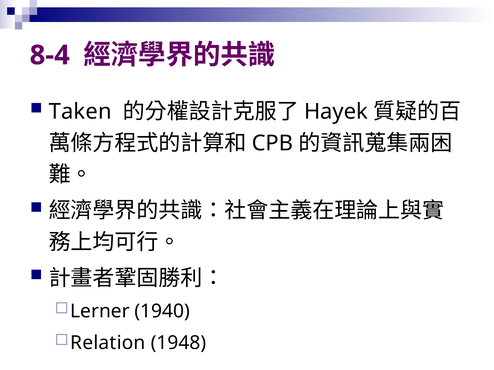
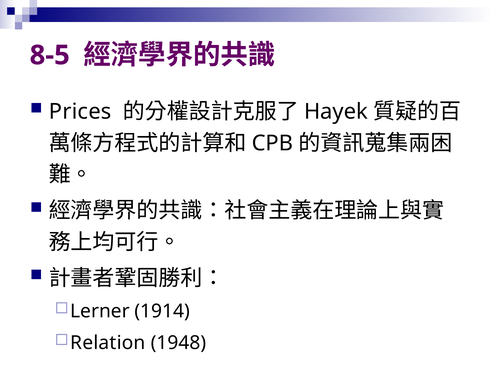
8-4: 8-4 -> 8-5 (50, 55)
Taken: Taken -> Prices (80, 112)
1940: 1940 -> 1914 (162, 312)
